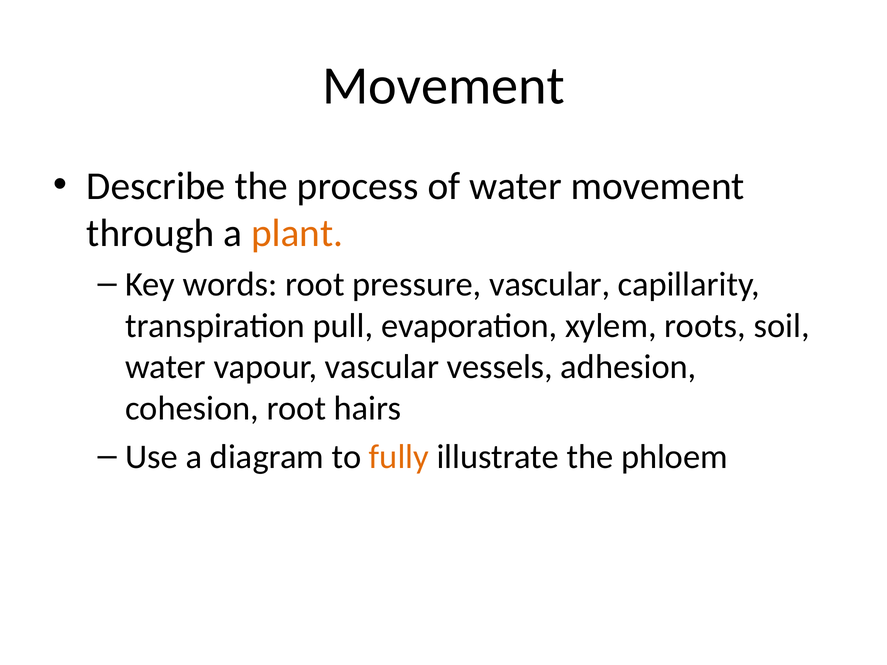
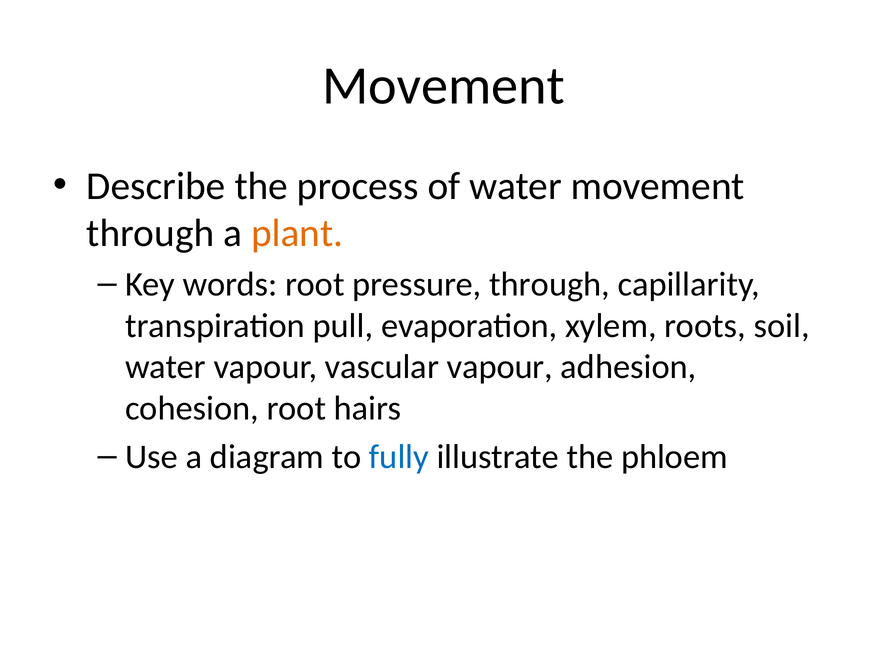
pressure vascular: vascular -> through (550, 284)
vascular vessels: vessels -> vapour (500, 367)
fully colour: orange -> blue (399, 457)
